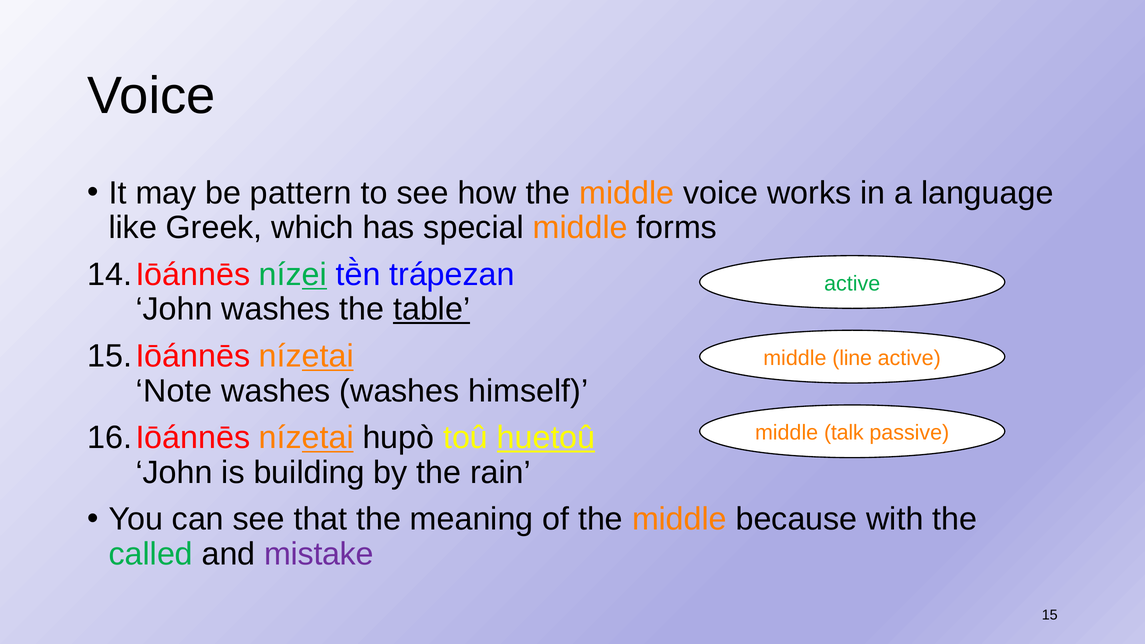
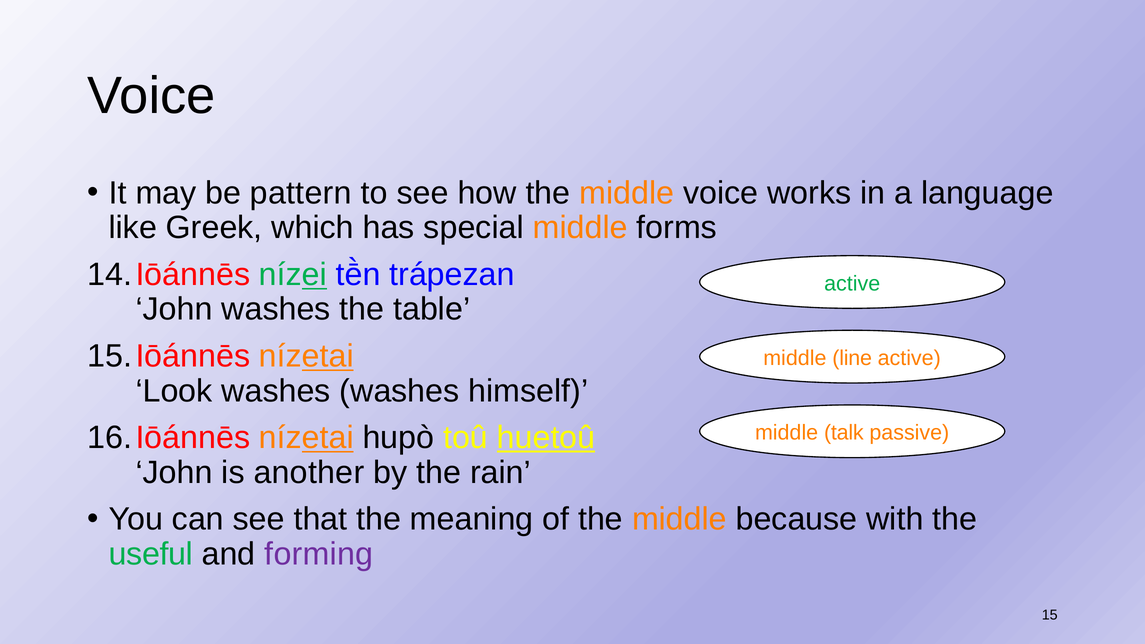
table underline: present -> none (432, 309)
Note: Note -> Look (174, 391)
building: building -> another (309, 473)
called: called -> useful (151, 554)
mistake: mistake -> forming (319, 554)
